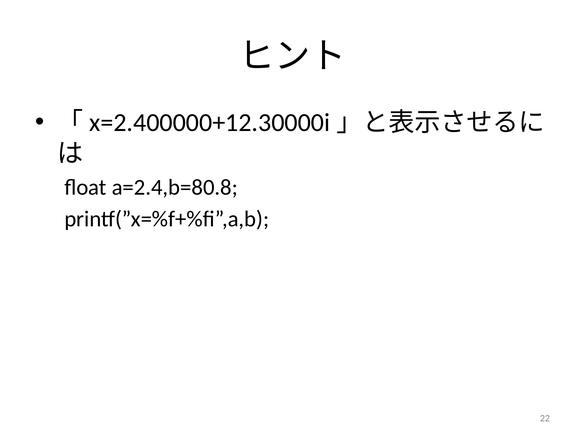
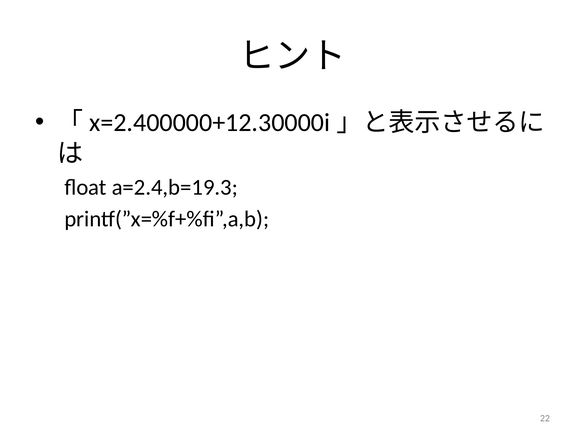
a=2.4,b=80.8: a=2.4,b=80.8 -> a=2.4,b=19.3 (175, 188)
